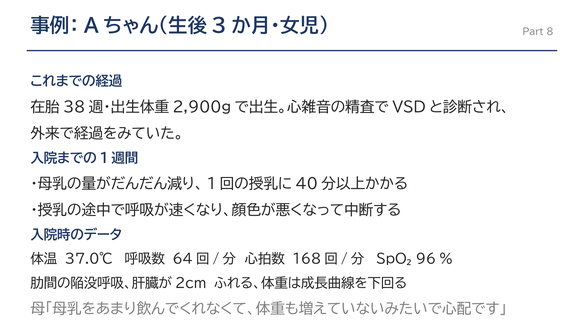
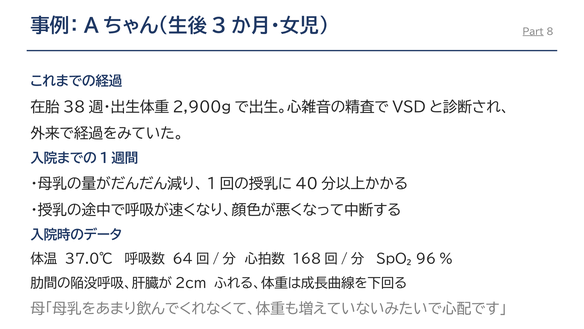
Part underline: none -> present (533, 32)
